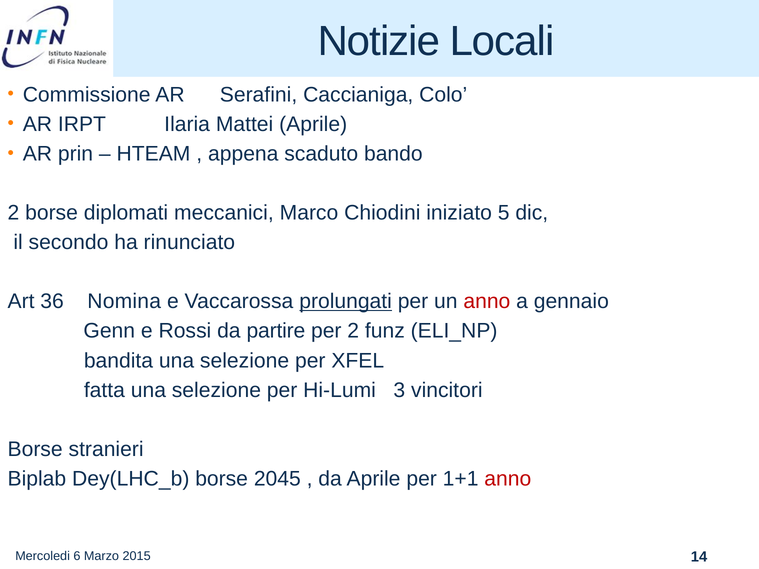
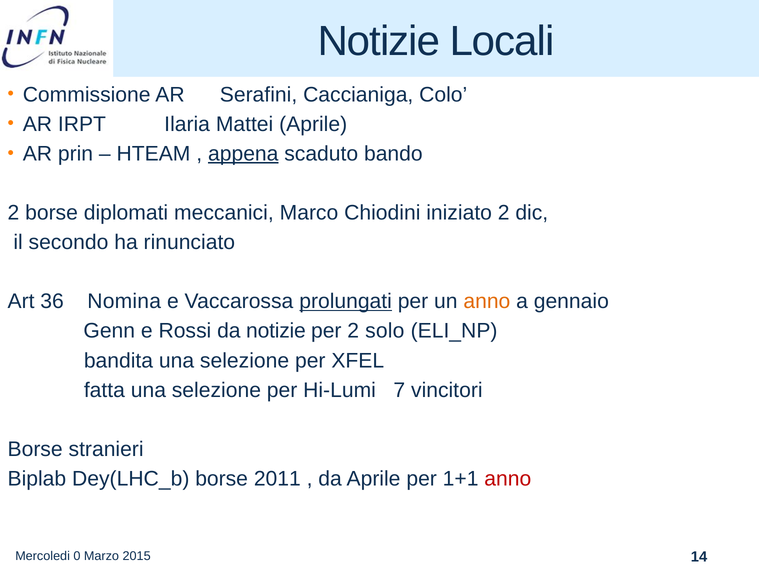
appena underline: none -> present (243, 154)
iniziato 5: 5 -> 2 (504, 213)
anno colour: red -> orange (487, 302)
da partire: partire -> notizie (276, 331)
funz: funz -> solo (385, 331)
3: 3 -> 7 (399, 390)
2045: 2045 -> 2011 (277, 479)
6: 6 -> 0 (77, 556)
